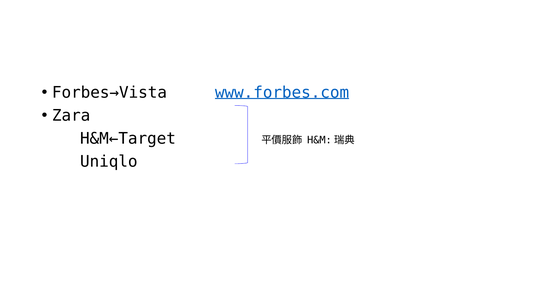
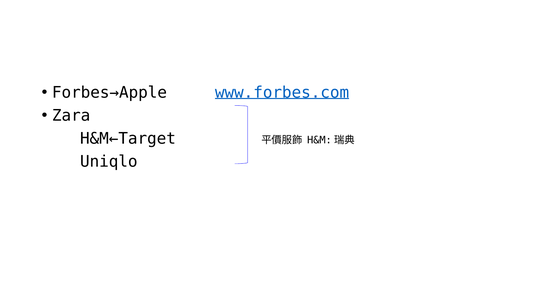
Forbes→Vista: Forbes→Vista -> Forbes→Apple (109, 92)
